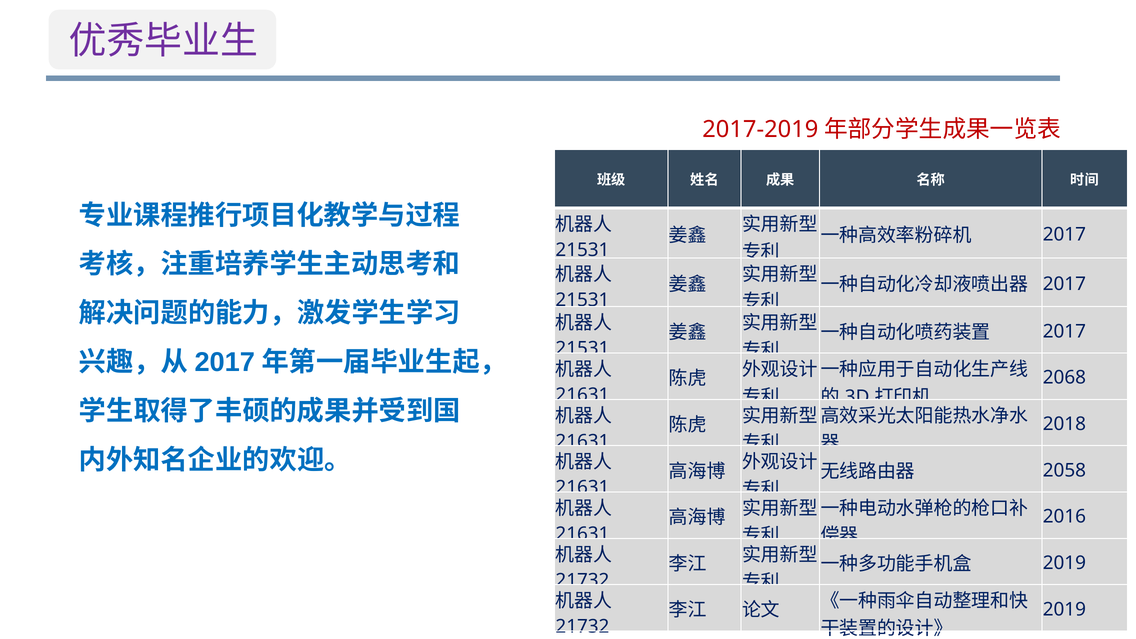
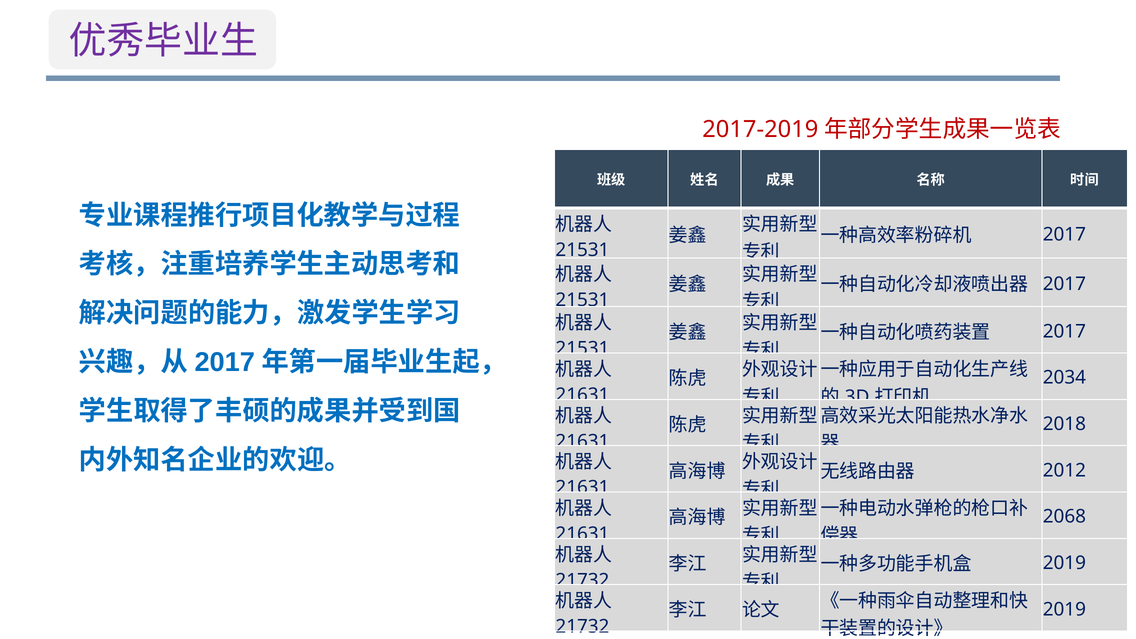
2068: 2068 -> 2034 (1064, 378)
2058: 2058 -> 2012 (1064, 470)
2016: 2016 -> 2068 (1064, 517)
